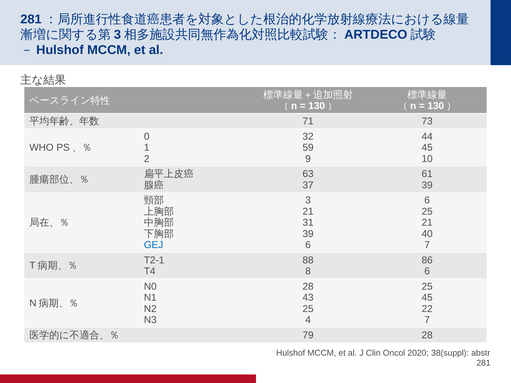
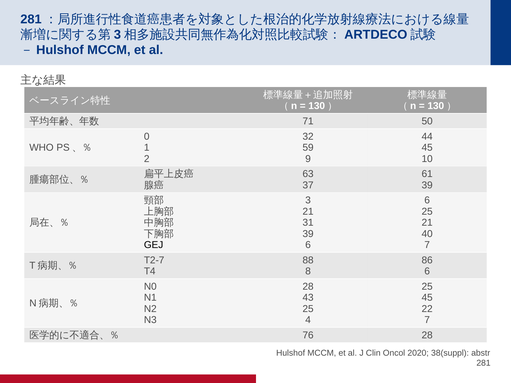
73: 73 -> 50 (427, 121)
GEJ colour: blue -> black (154, 245)
T2-1: T2-1 -> T2-7 (154, 260)
79: 79 -> 76 (308, 335)
